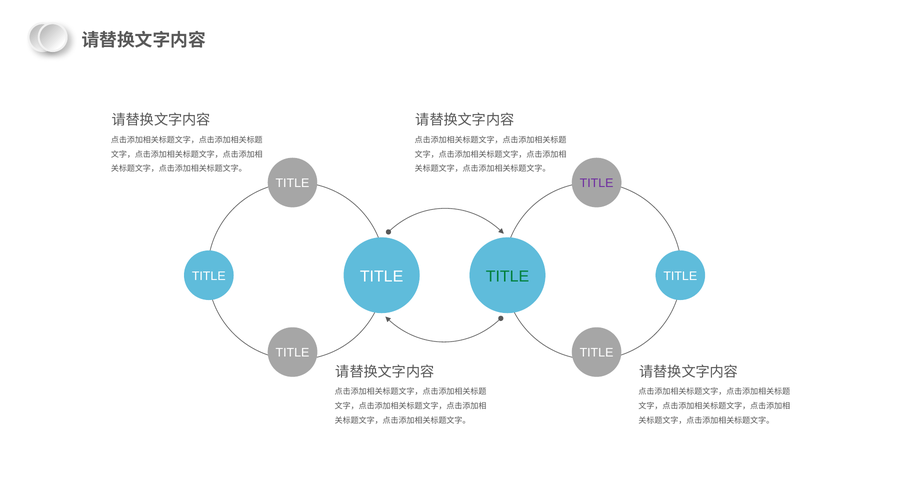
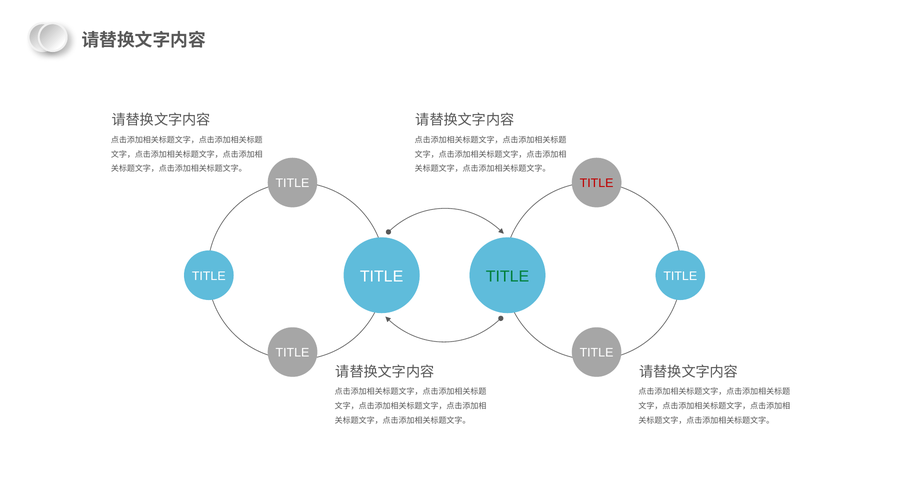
TITLE colour: purple -> red (597, 184)
